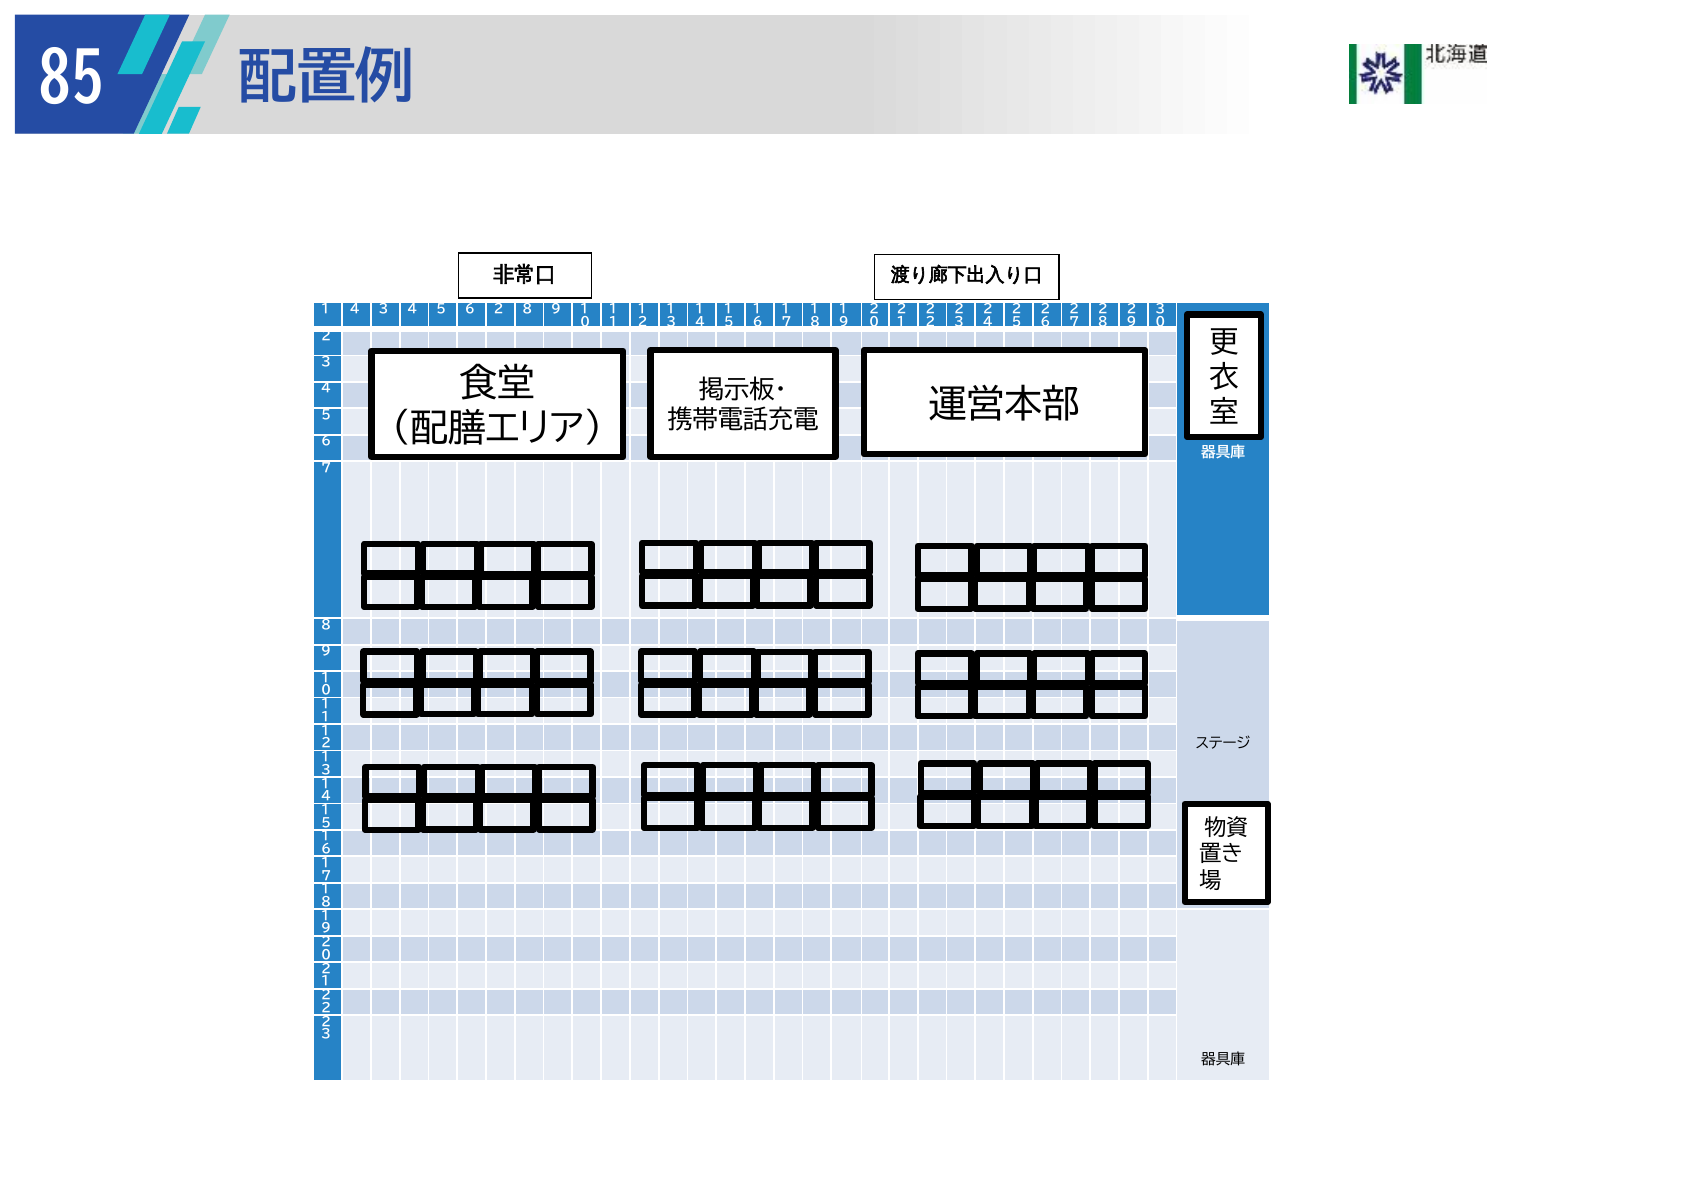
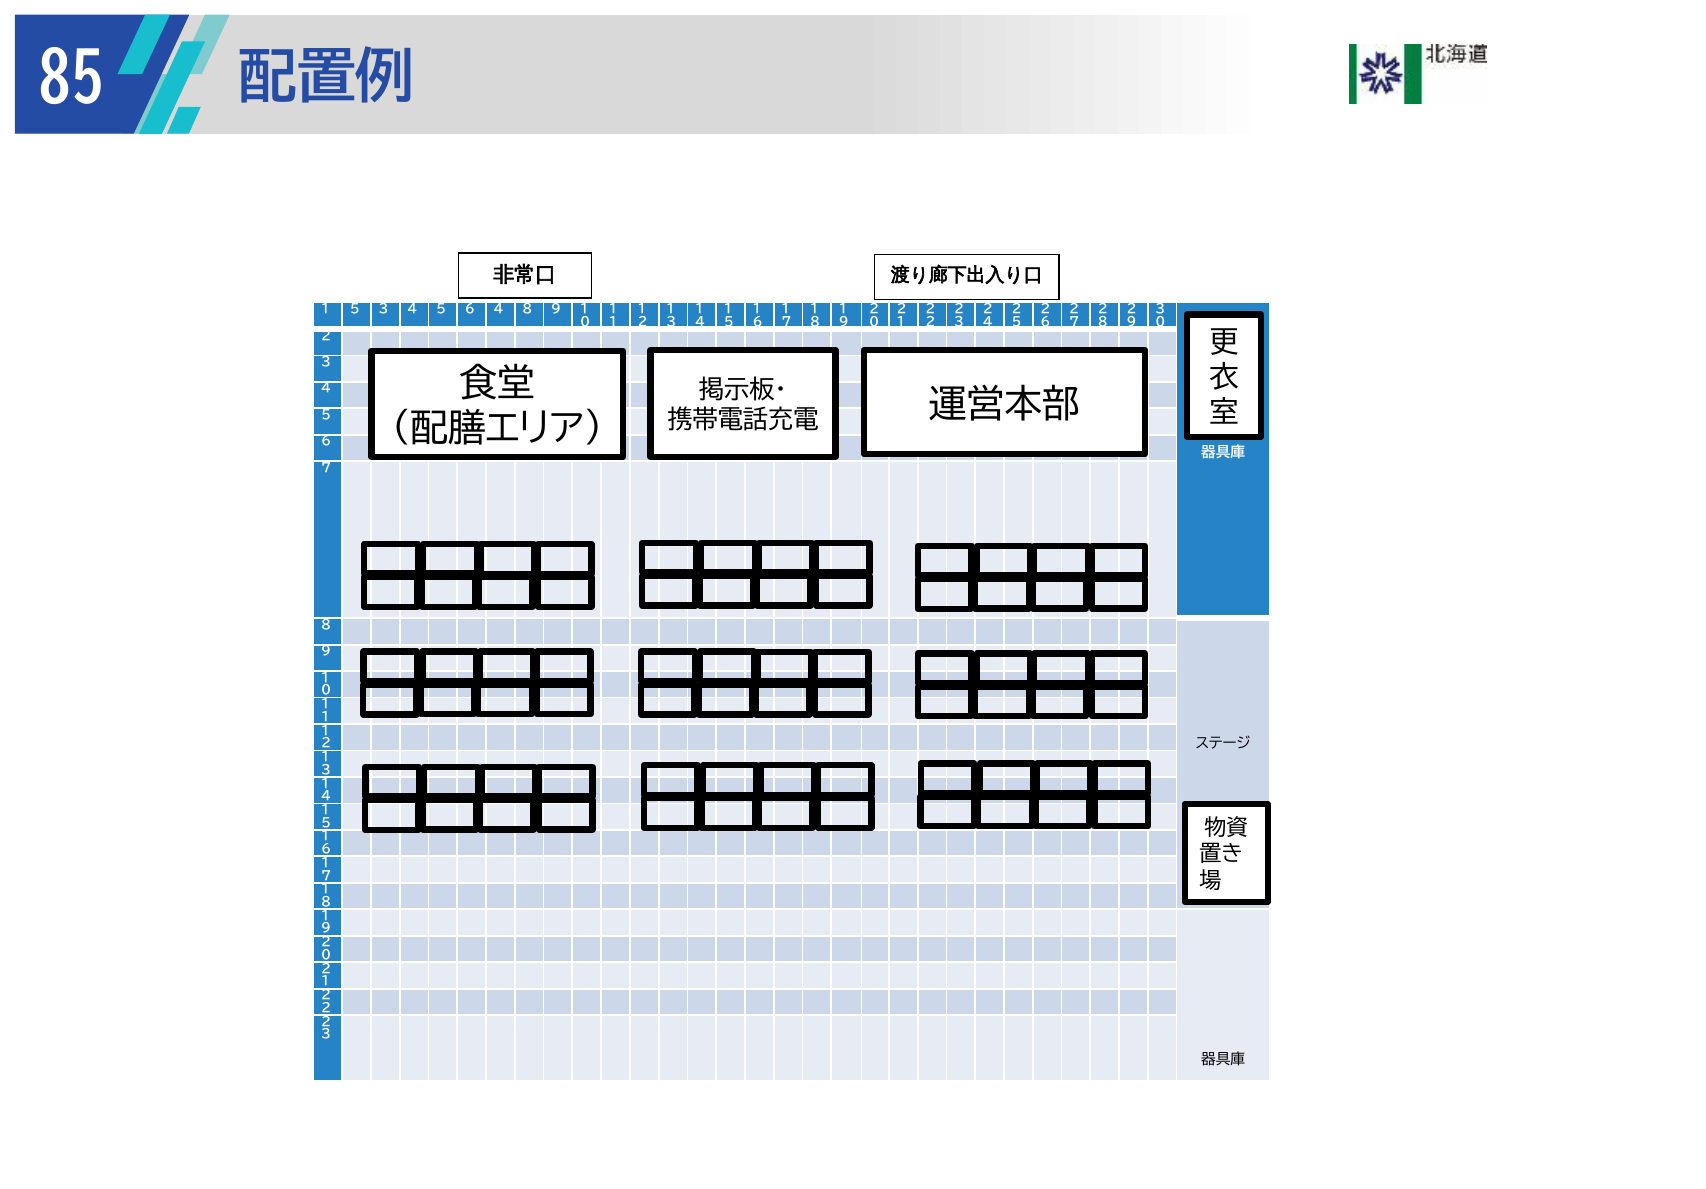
4: 4 -> 5 (355, 309)
5 6 2: 2 -> 4 (499, 309)
